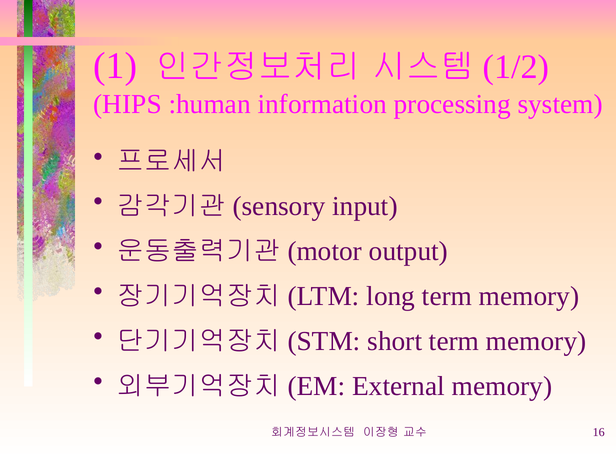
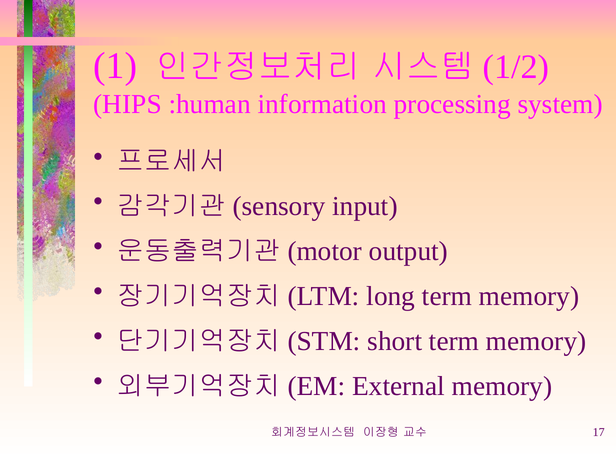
16: 16 -> 17 (599, 432)
